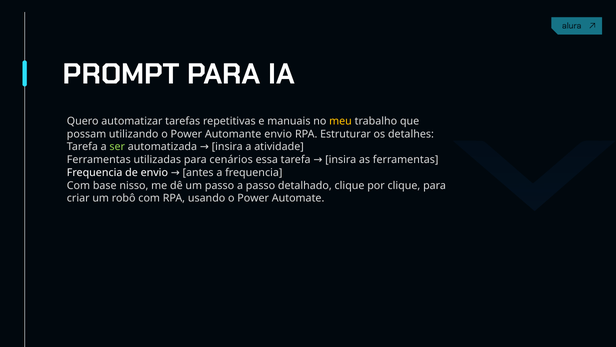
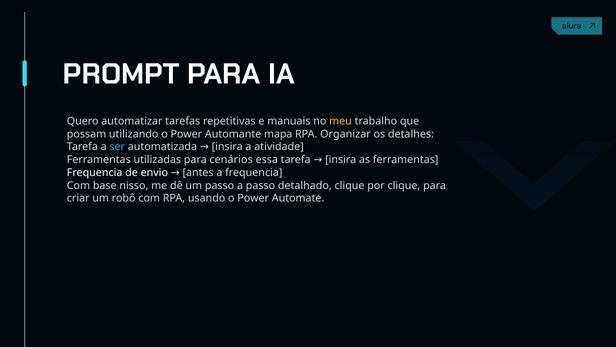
Automante envio: envio -> mapa (278, 134)
Estruturar: Estruturar -> Organizar (345, 134)
ser colour: light green -> light blue (117, 147)
